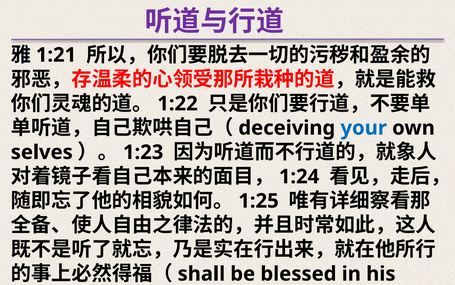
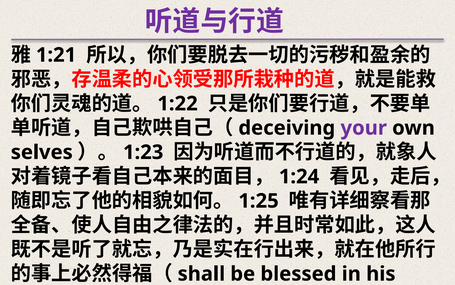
your colour: blue -> purple (364, 128)
